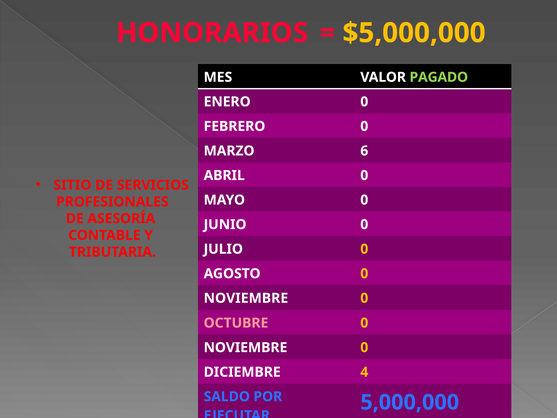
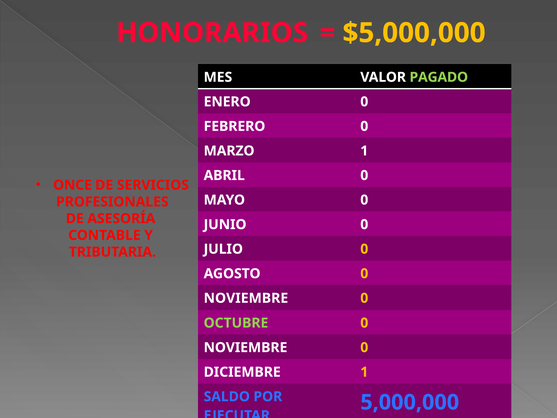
MARZO 6: 6 -> 1 (364, 151)
SITIO: SITIO -> ONCE (73, 185)
OCTUBRE colour: pink -> light green (236, 323)
DICIEMBRE 4: 4 -> 1 (364, 372)
